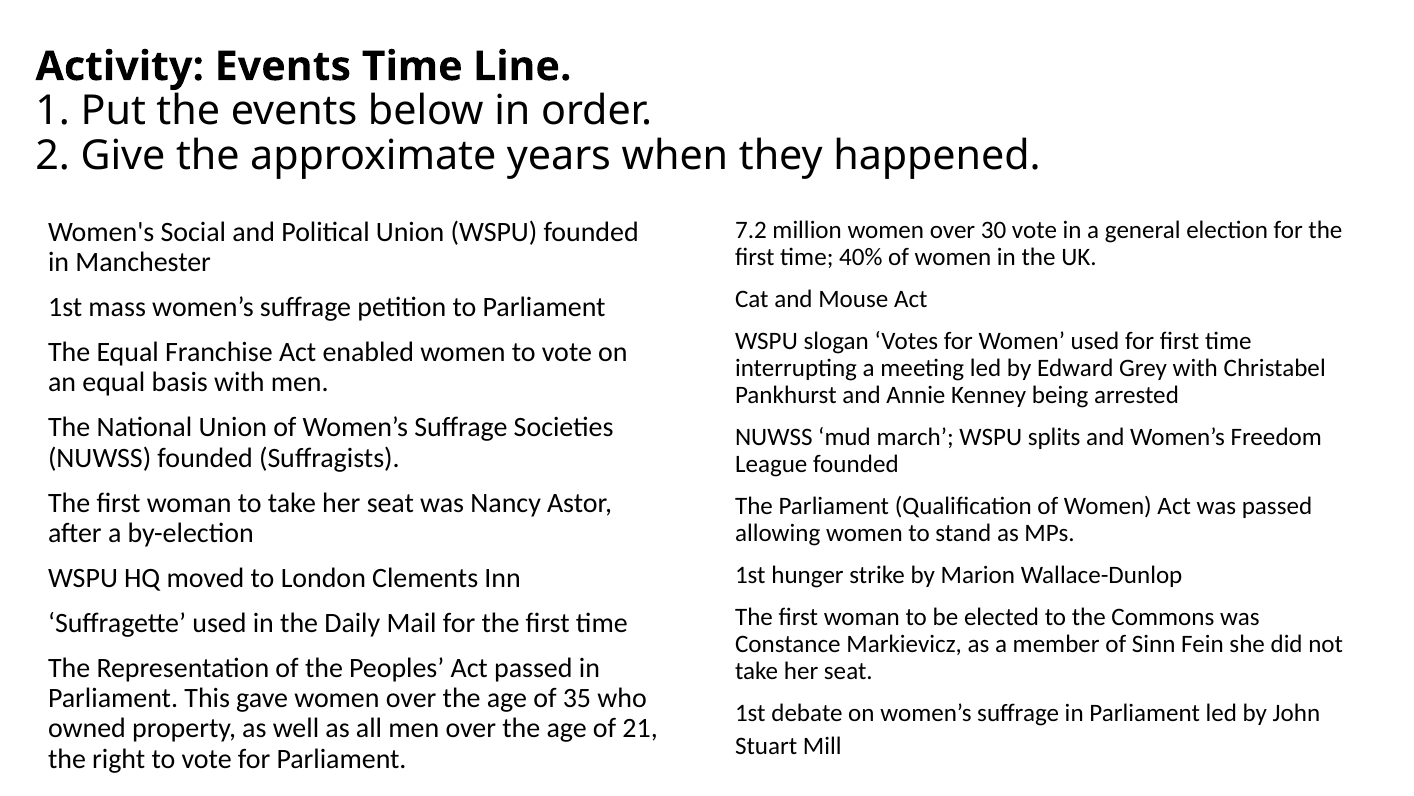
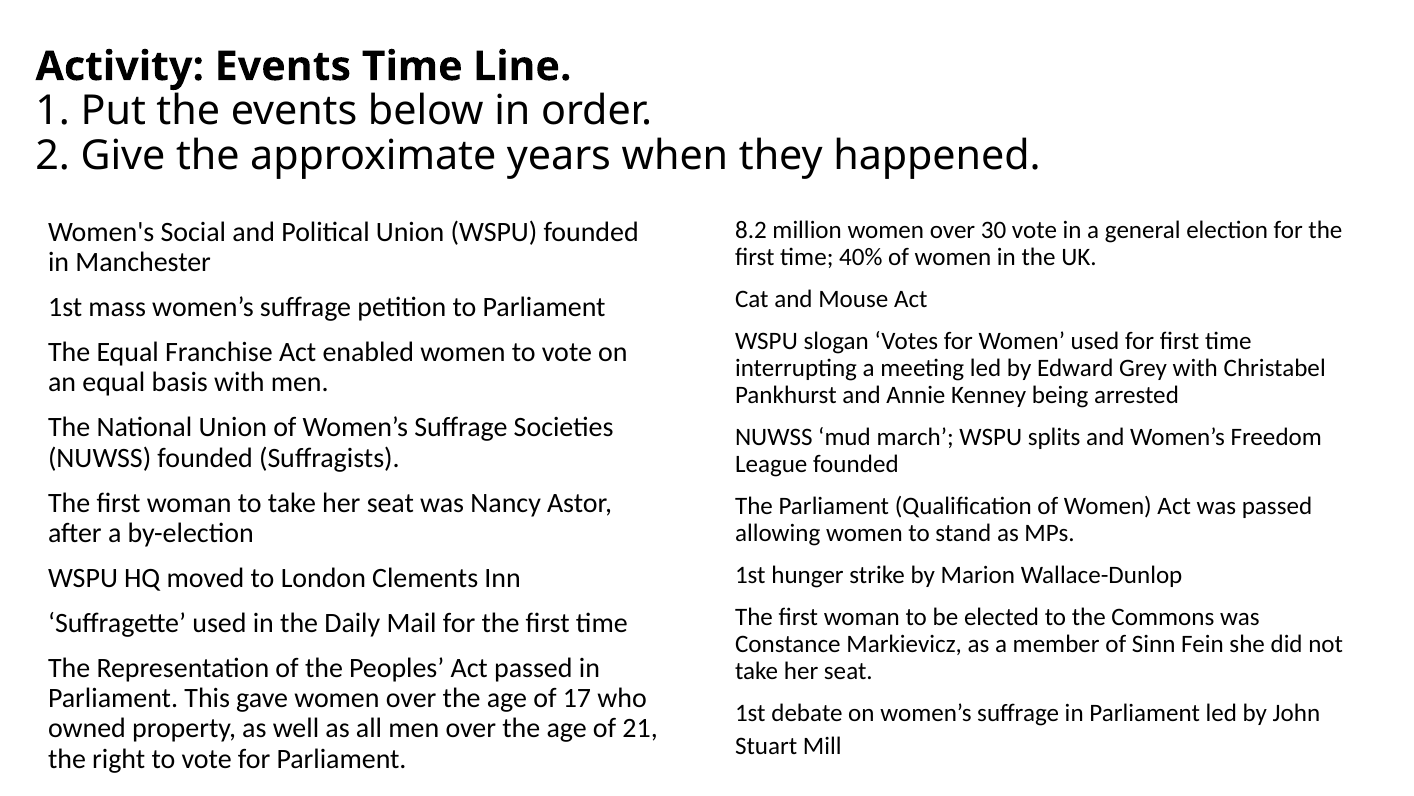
7.2: 7.2 -> 8.2 (751, 230)
35: 35 -> 17 (577, 698)
